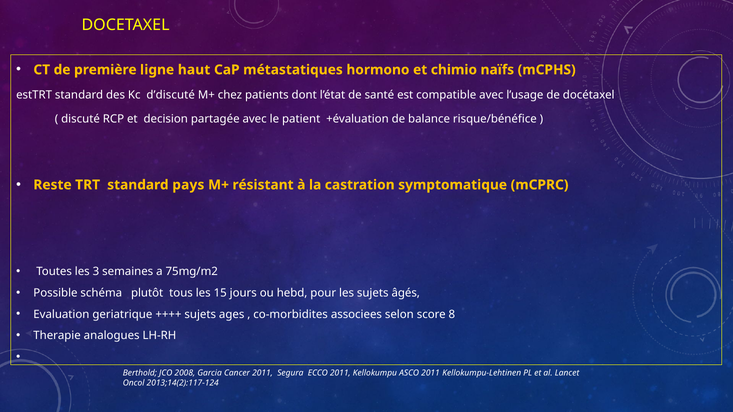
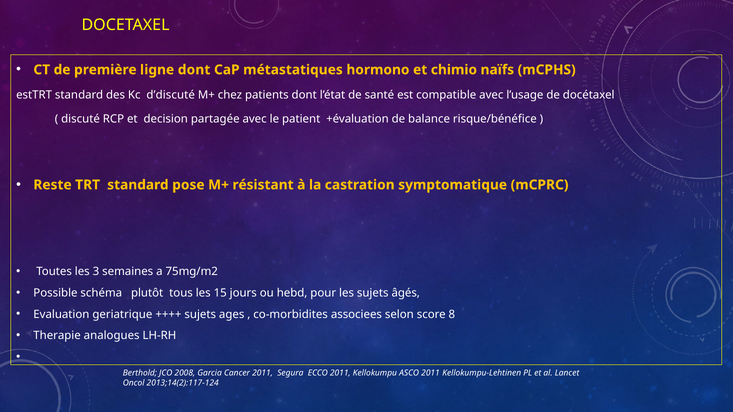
ligne haut: haut -> dont (194, 70)
pays: pays -> pose (188, 185)
